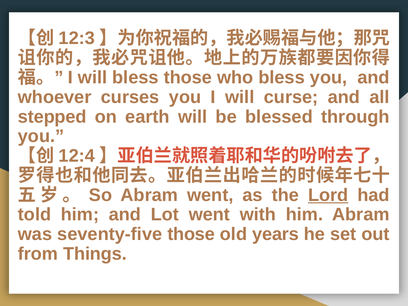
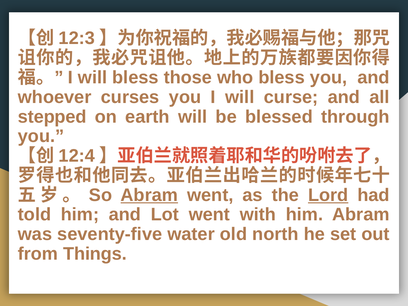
Abram underline: none -> present (149, 195)
seventy-five those: those -> water (191, 234)
years: years -> north (275, 234)
